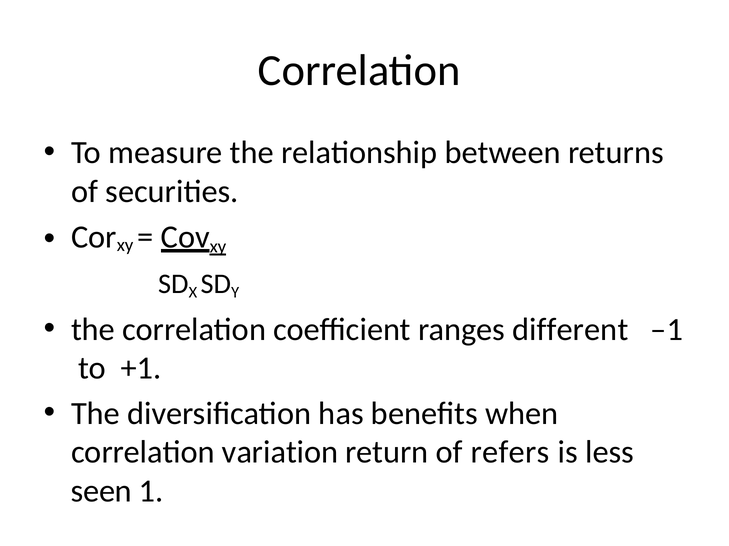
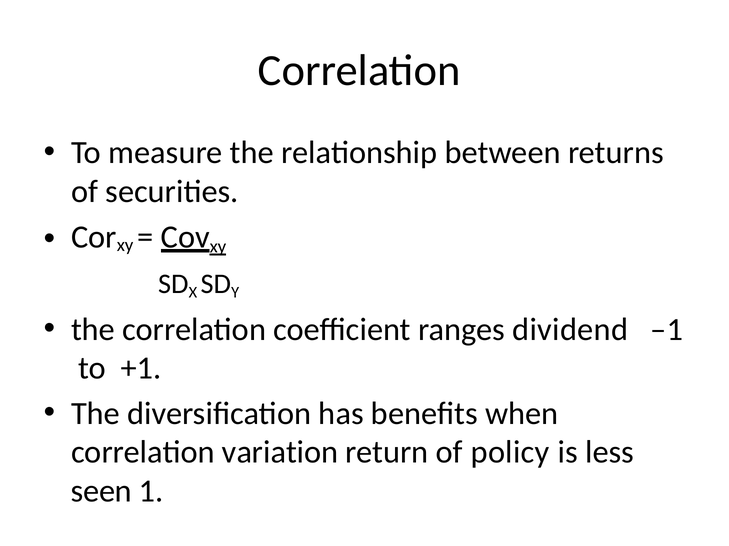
different: different -> dividend (570, 330)
refers: refers -> policy (510, 453)
